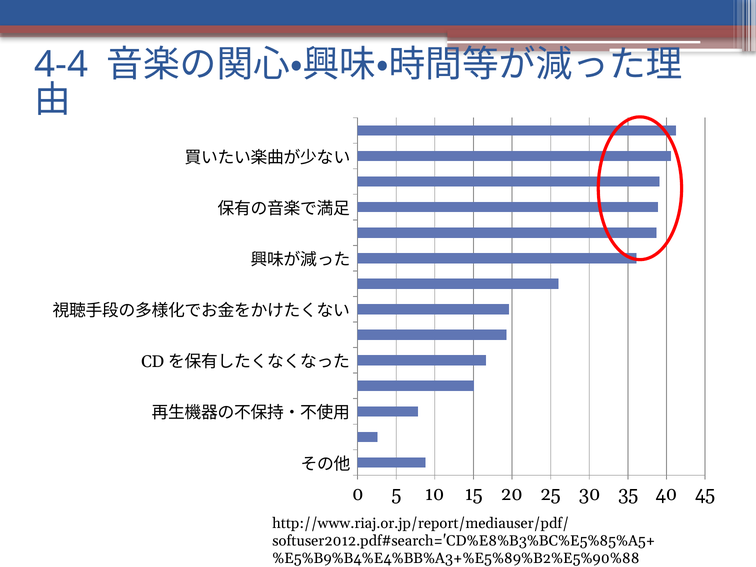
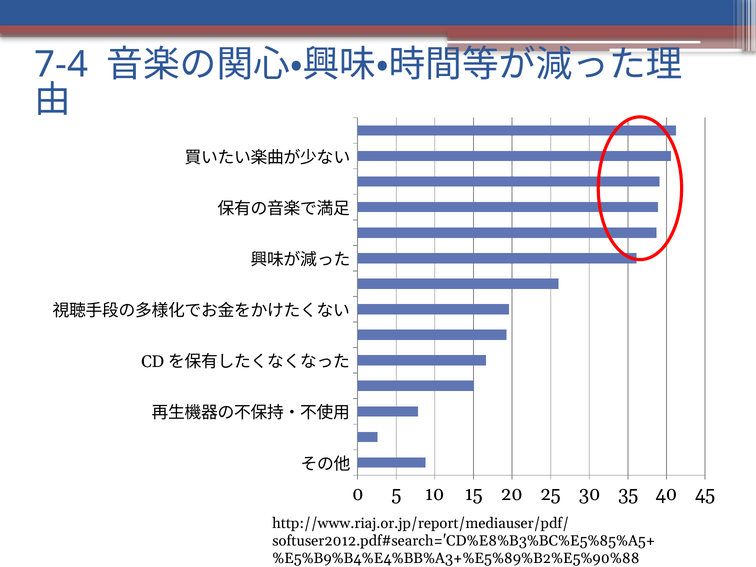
4-4: 4-4 -> 7-4 (61, 65)
